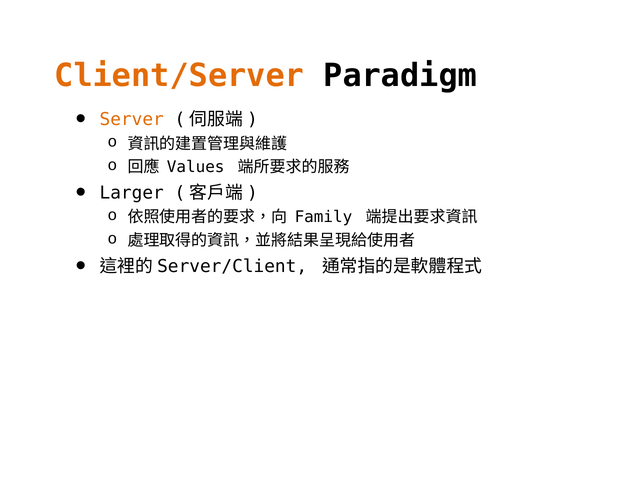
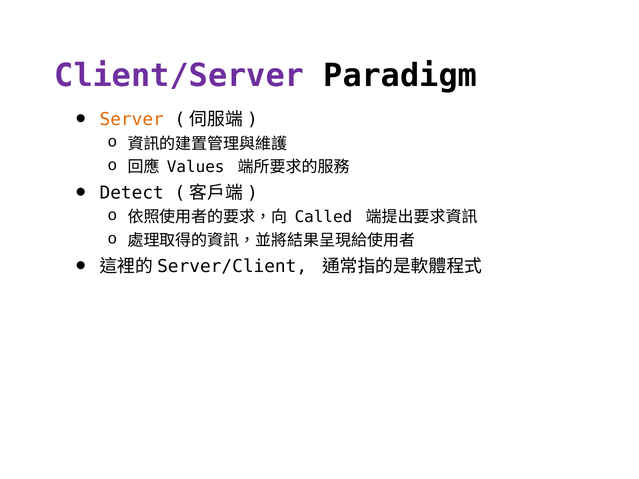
Client/Server colour: orange -> purple (179, 76)
Larger: Larger -> Detect (132, 193)
Family: Family -> Called (323, 217)
